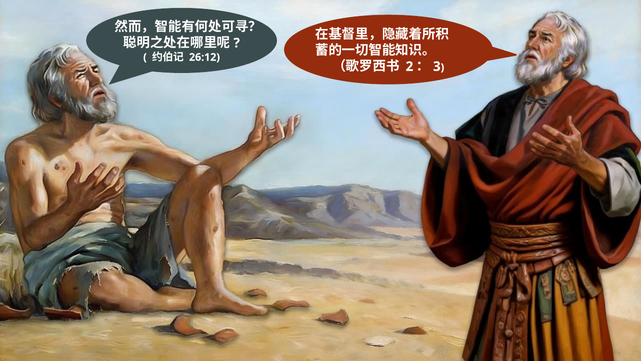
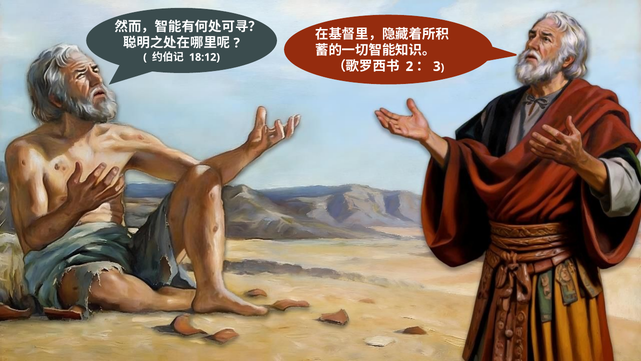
26:12: 26:12 -> 18:12 (204, 57)
